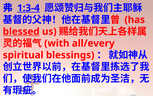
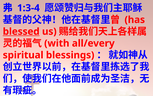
1:3-4 underline: present -> none (28, 8)
